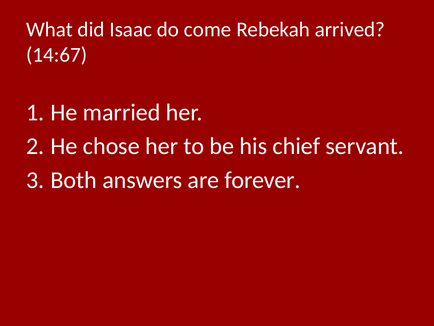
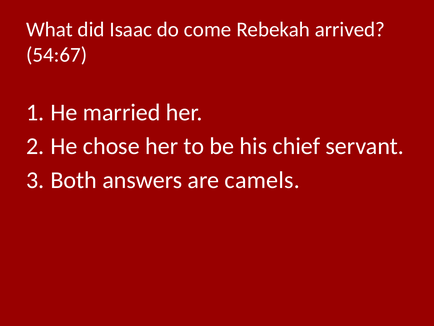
14:67: 14:67 -> 54:67 (57, 55)
forever: forever -> camels (262, 180)
